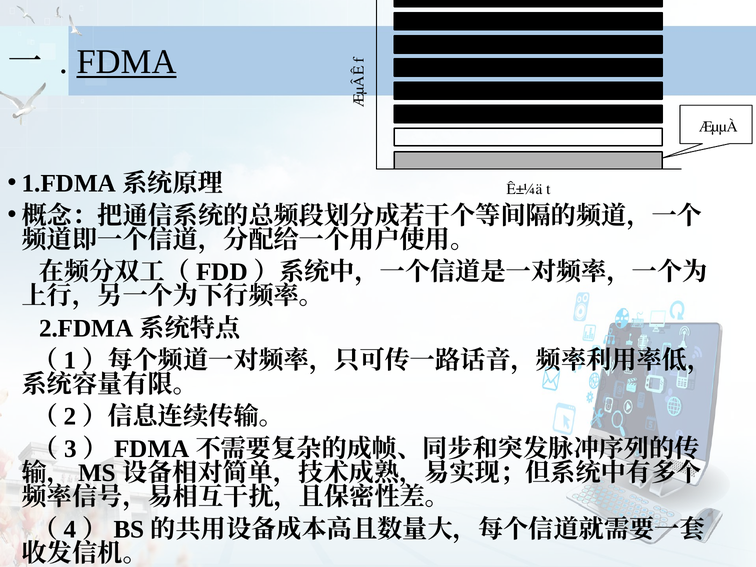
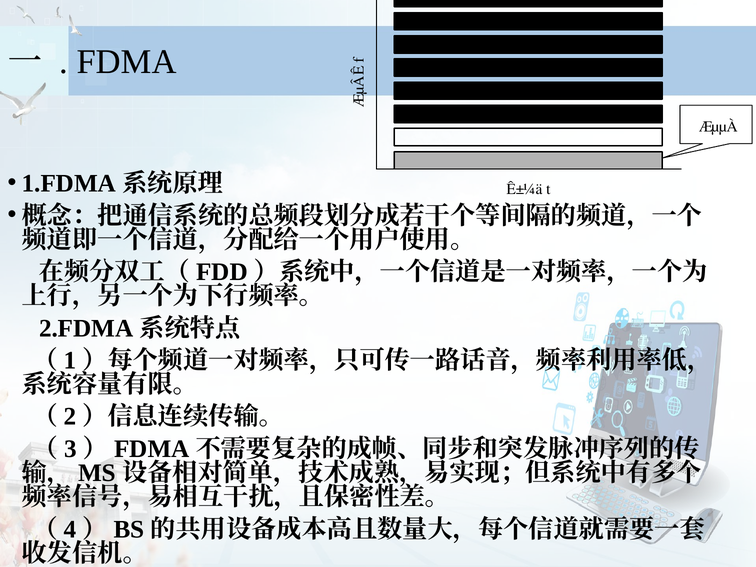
FDMA underline: present -> none (127, 62)
